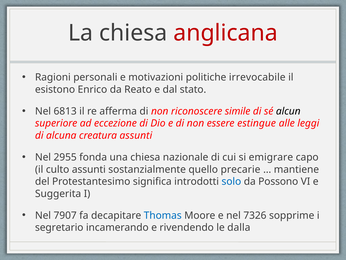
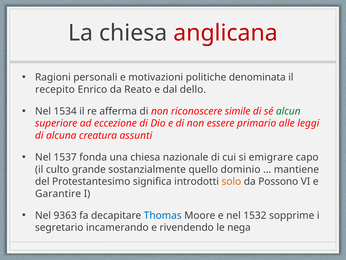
irrevocabile: irrevocabile -> denominata (257, 77)
esistono: esistono -> recepito (55, 89)
stato: stato -> dello (193, 89)
6813: 6813 -> 1534 (65, 111)
alcun colour: black -> green (288, 111)
estingue: estingue -> primario (257, 123)
2955: 2955 -> 1537 (65, 157)
culto assunti: assunti -> grande (89, 169)
precarie: precarie -> dominio (241, 169)
solo colour: blue -> orange (231, 181)
Suggerita: Suggerita -> Garantire (58, 193)
7907: 7907 -> 9363 (65, 215)
7326: 7326 -> 1532 (255, 215)
dalla: dalla -> nega (239, 227)
